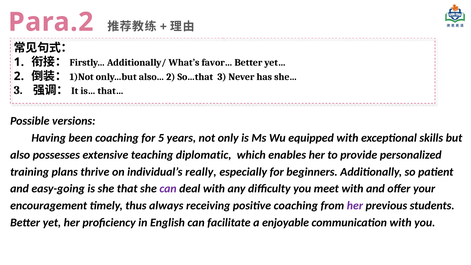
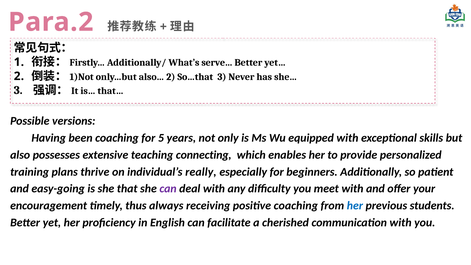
favor…: favor… -> serve… (217, 63)
diplomatic: diplomatic -> connecting (204, 155)
her colour: purple -> blue (355, 206)
enjoyable: enjoyable -> cherished (285, 223)
